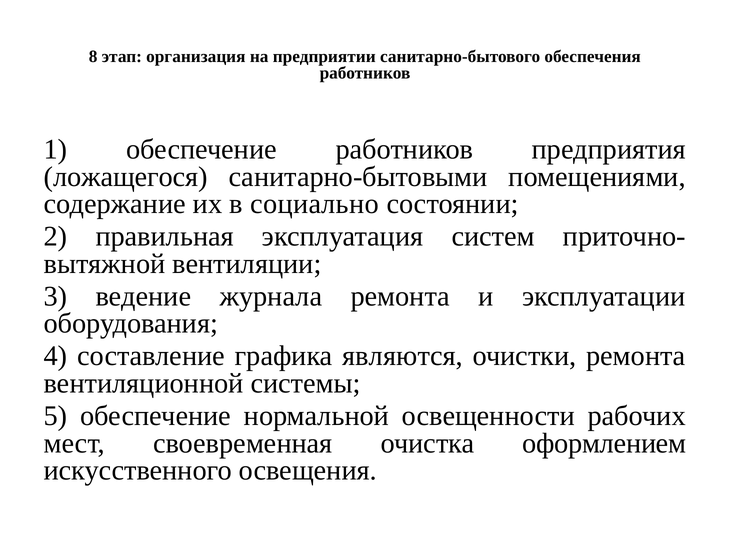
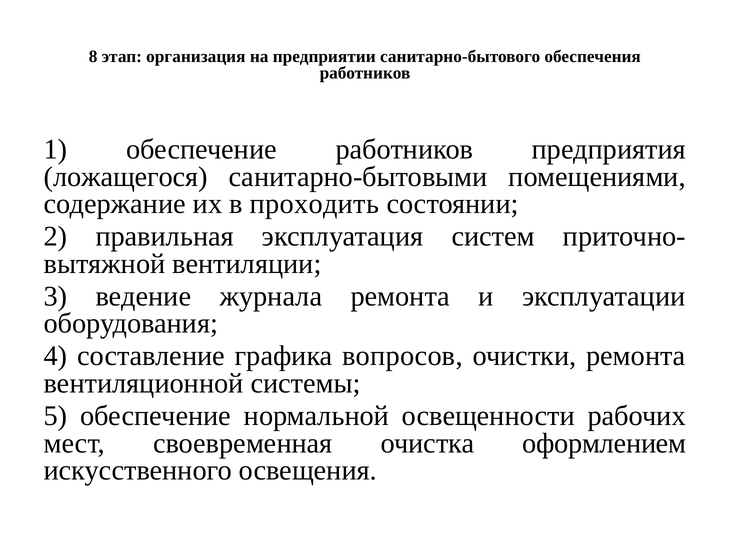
социально: социально -> проходить (314, 204)
являются: являются -> вопросов (402, 356)
